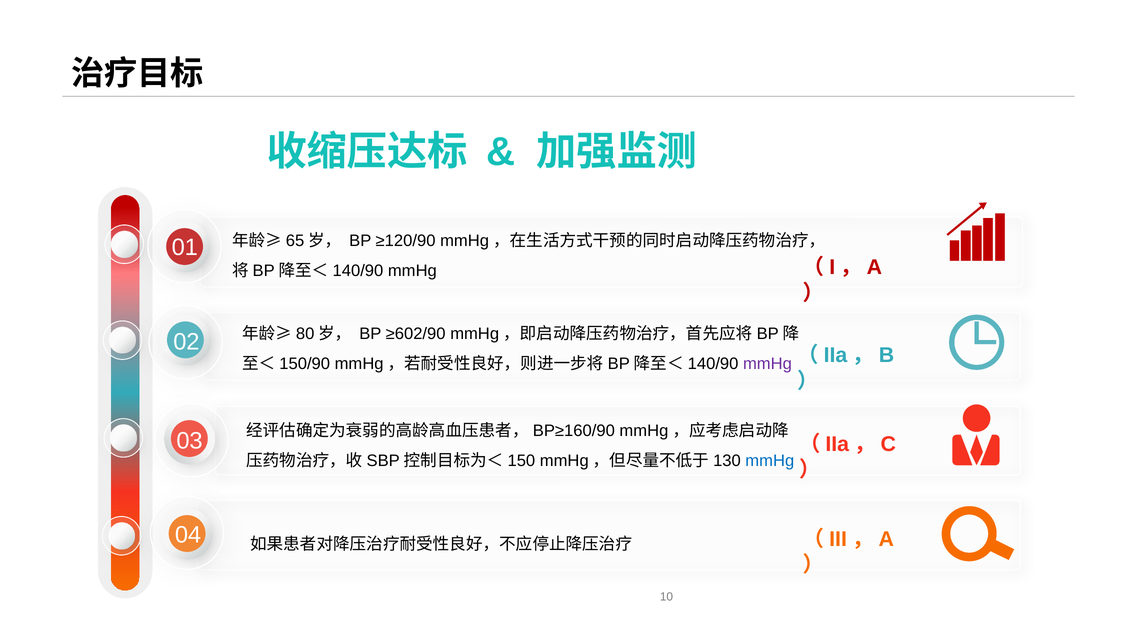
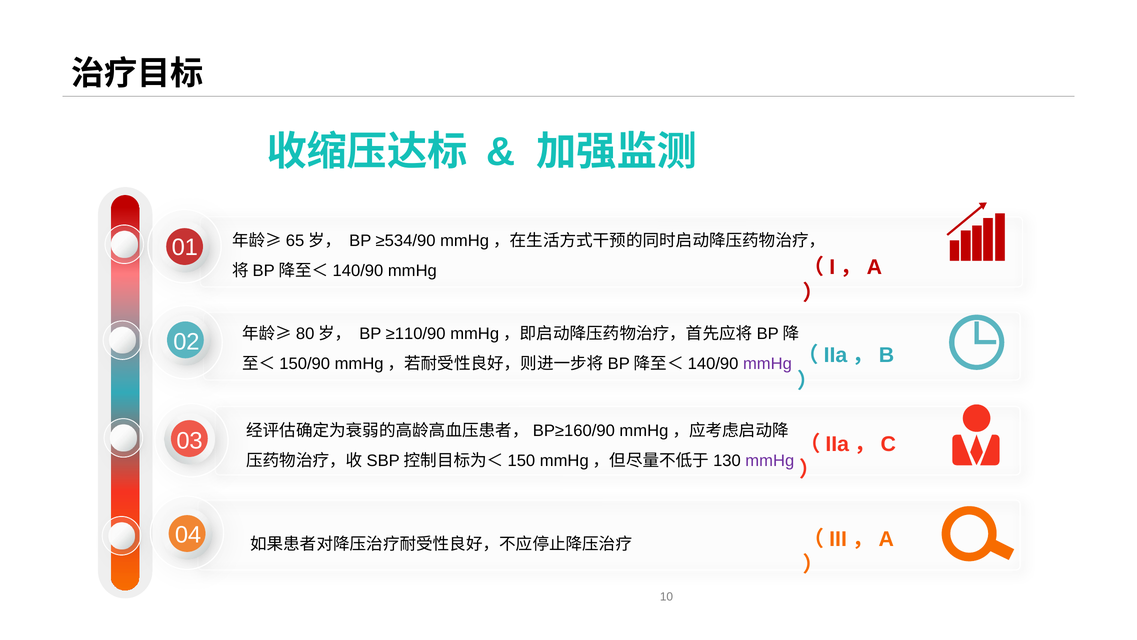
≥120/90: ≥120/90 -> ≥534/90 (406, 241)
≥602/90: ≥602/90 -> ≥110/90 (416, 334)
mmHg colour: blue -> purple (770, 460)
